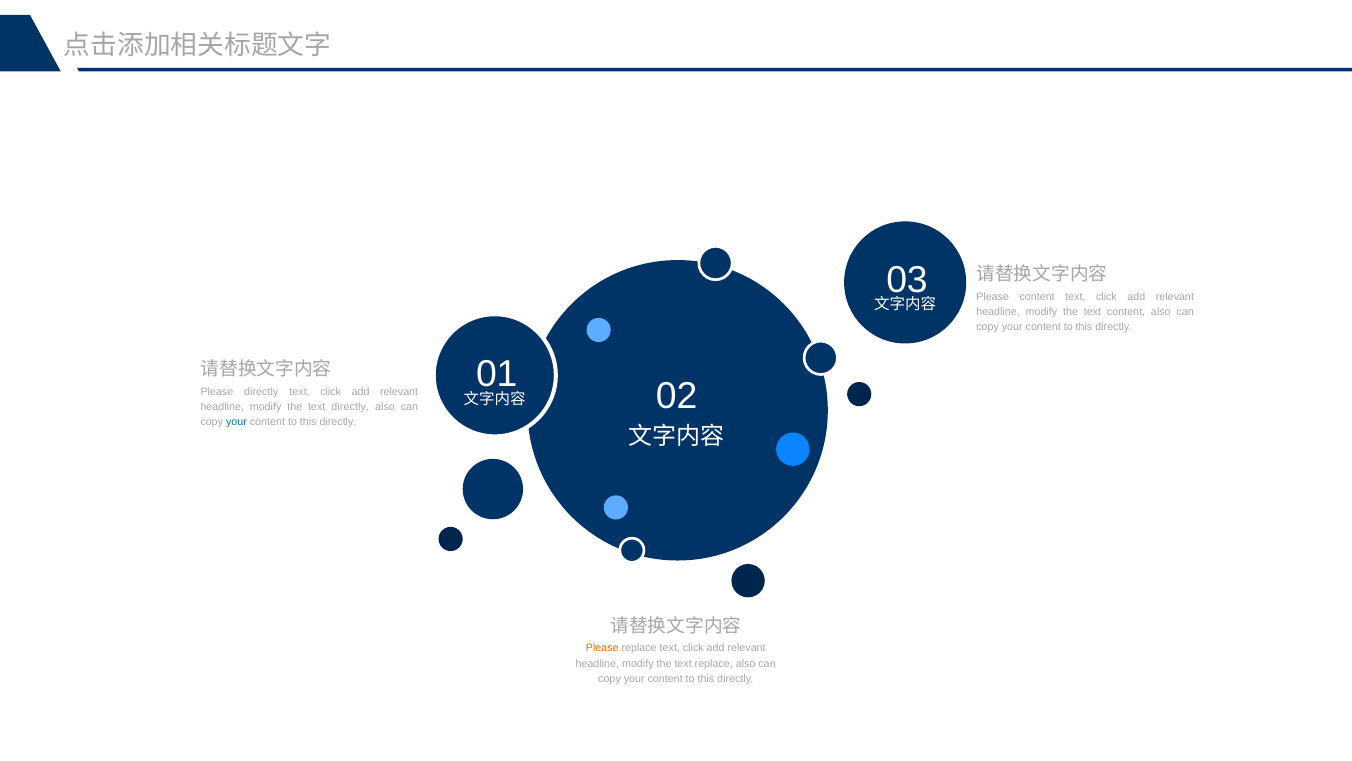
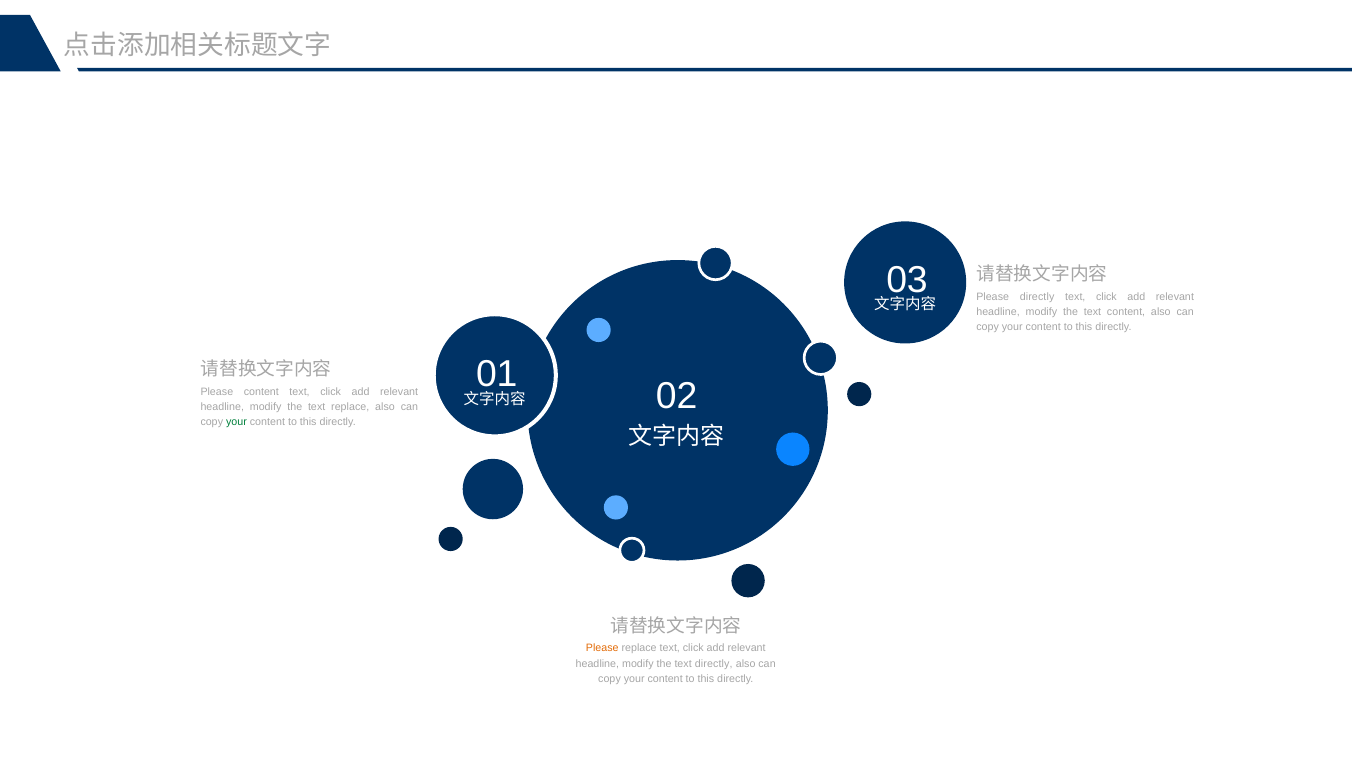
Please content: content -> directly (1037, 297)
Please directly: directly -> content (261, 391)
text directly: directly -> replace (350, 407)
your colour: blue -> green (237, 422)
text replace: replace -> directly (714, 663)
